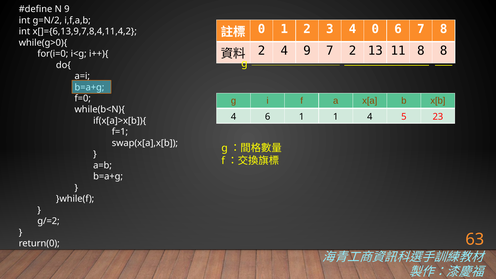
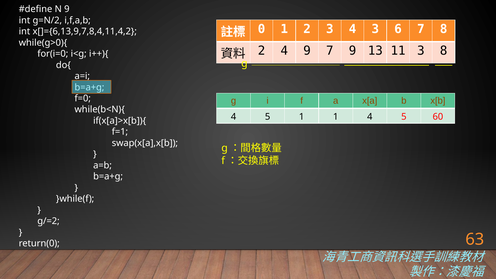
4 0: 0 -> 3 (375, 29)
7 2: 2 -> 9 (353, 51)
11 8: 8 -> 3 (421, 51)
6: 6 -> 5 (268, 117)
23: 23 -> 60 (438, 117)
